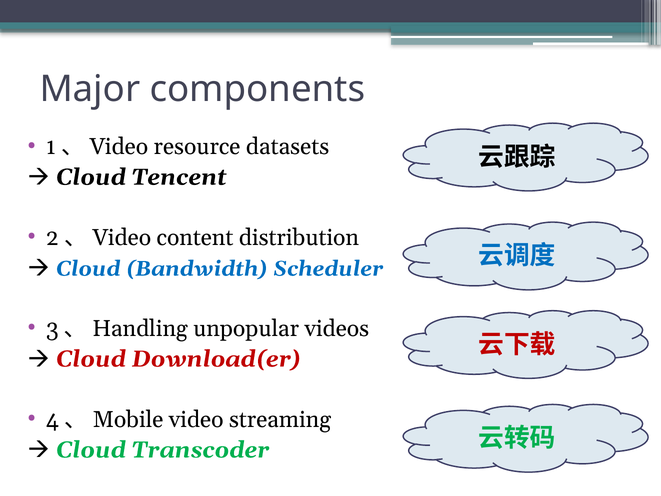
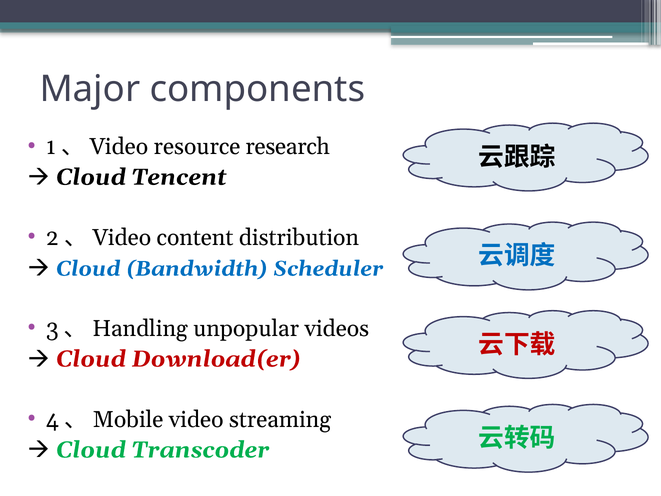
datasets: datasets -> research (288, 147)
